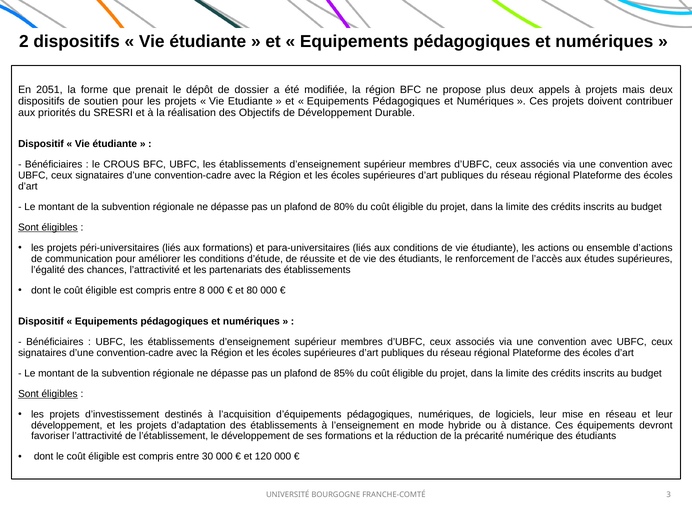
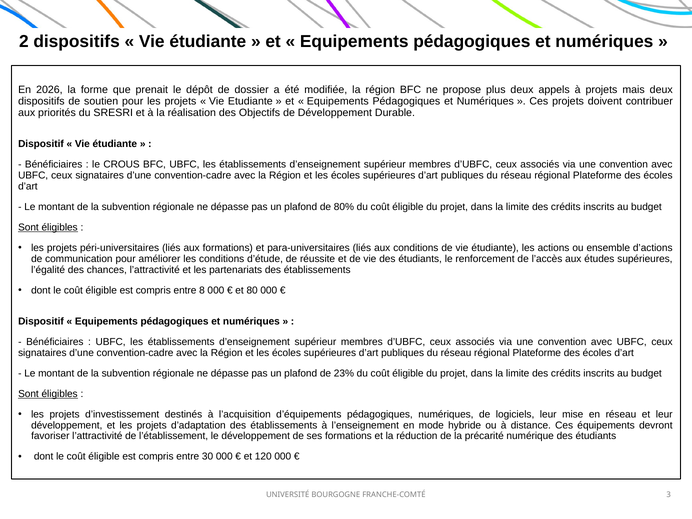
2051: 2051 -> 2026 (49, 90)
85%: 85% -> 23% (344, 373)
